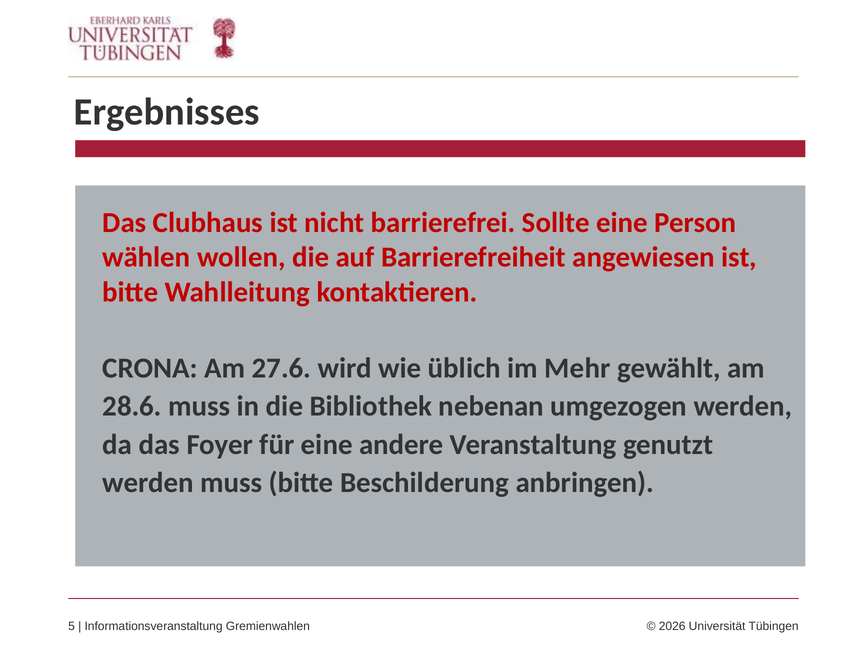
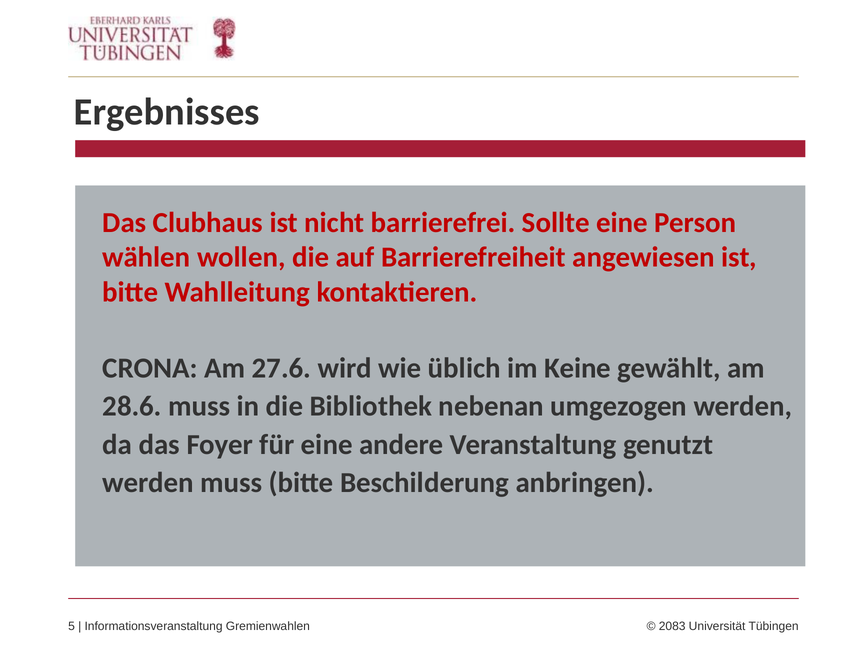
Mehr: Mehr -> Keine (578, 368)
2026: 2026 -> 2083 (672, 626)
